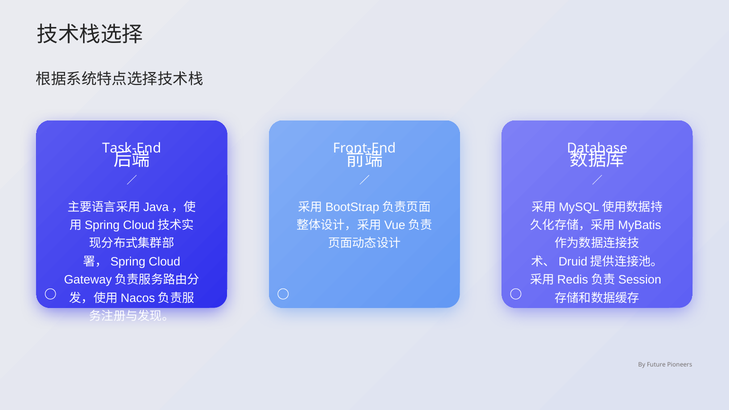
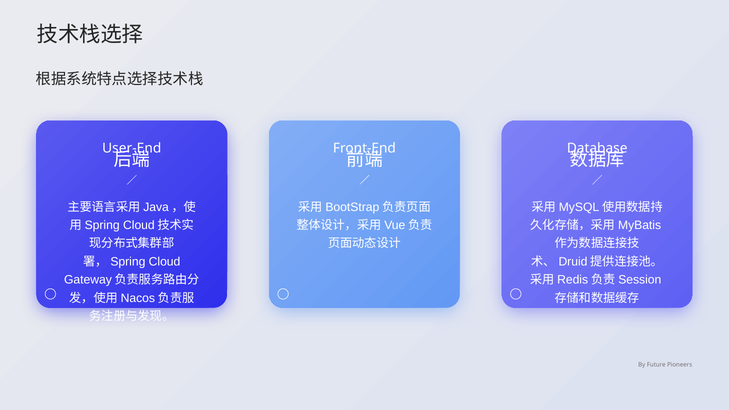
Task-End: Task-End -> User-End (132, 148)
